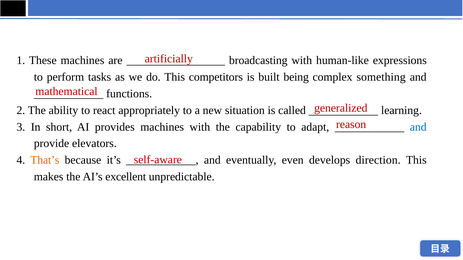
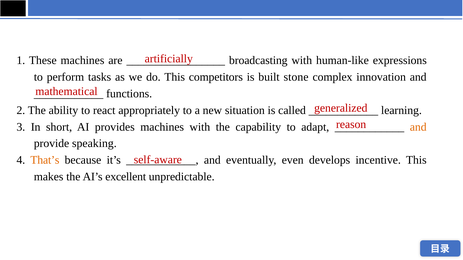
being: being -> stone (296, 77)
something: something -> innovation (381, 77)
and colour: blue -> orange (418, 127)
elevators: elevators -> speaking (94, 144)
direction: direction -> incentive (378, 160)
